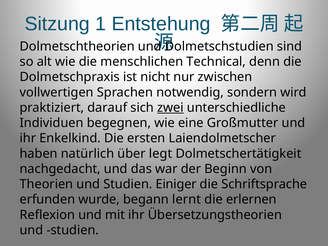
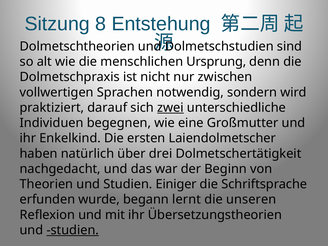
1: 1 -> 8 (101, 24)
Technical: Technical -> Ursprung (216, 62)
legt: legt -> drei (161, 154)
erlernen: erlernen -> unseren (251, 200)
studien underline: none -> present (73, 230)
